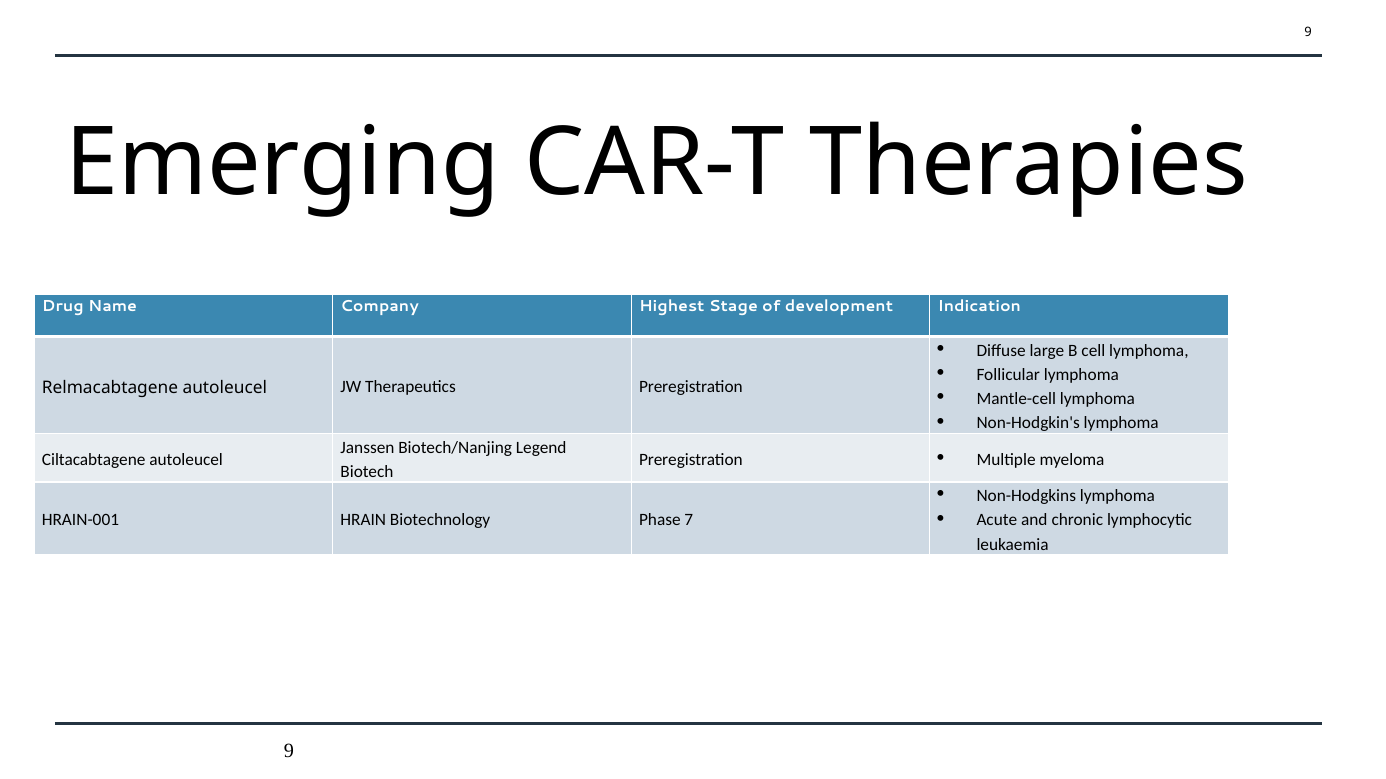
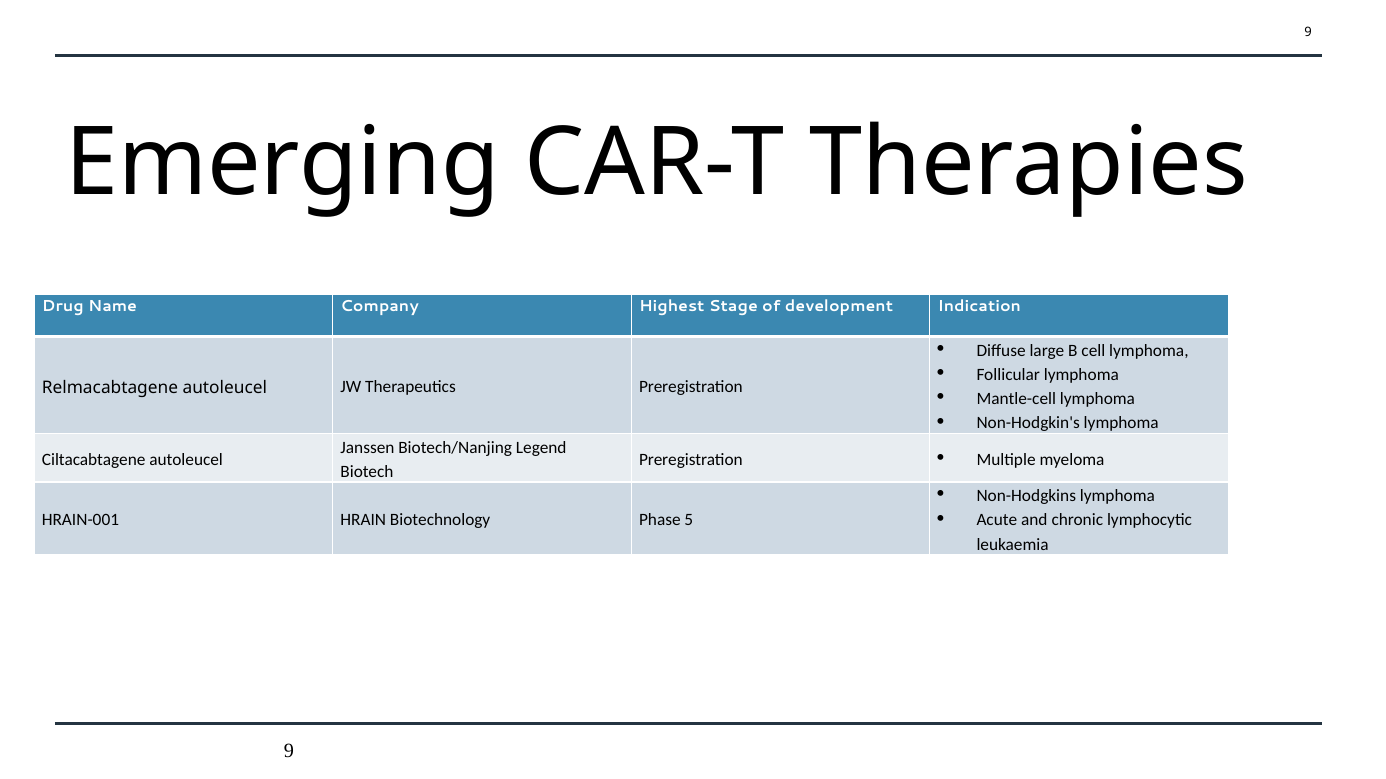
7: 7 -> 5 (689, 521)
